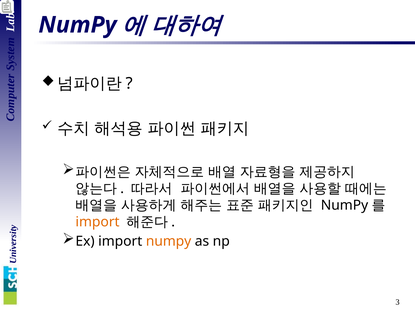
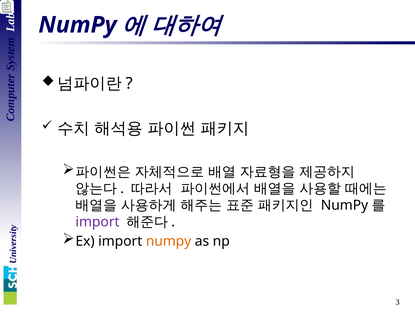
import colour: orange -> purple (98, 221)
